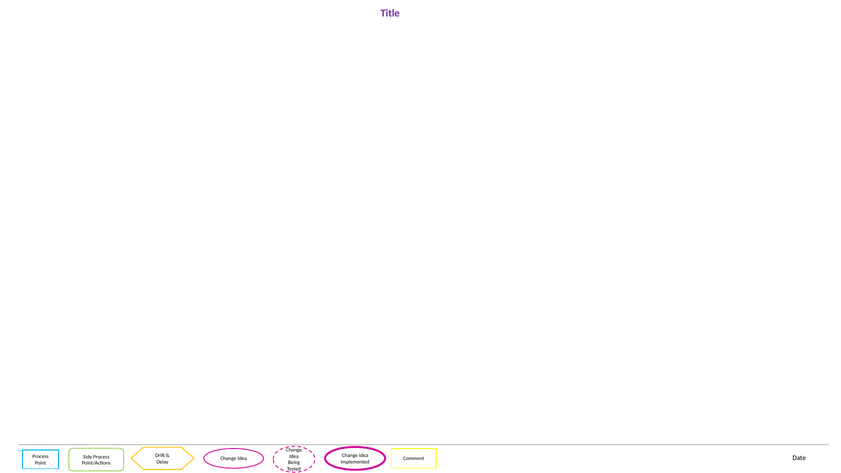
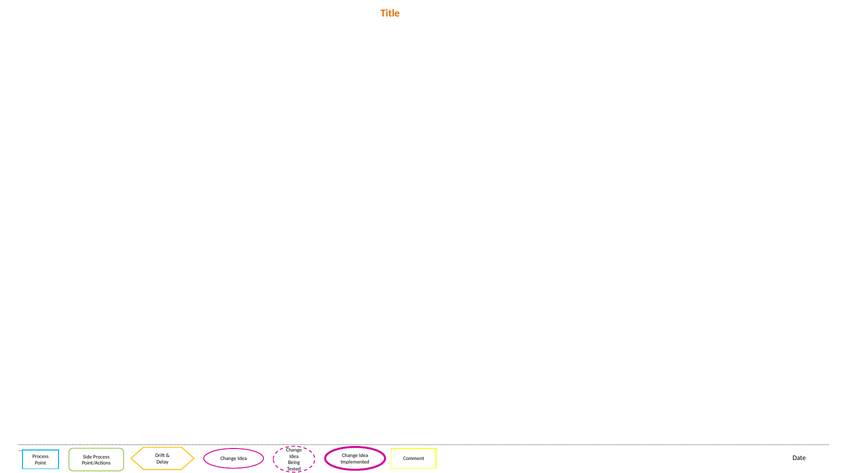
Title colour: purple -> orange (390, 13)
